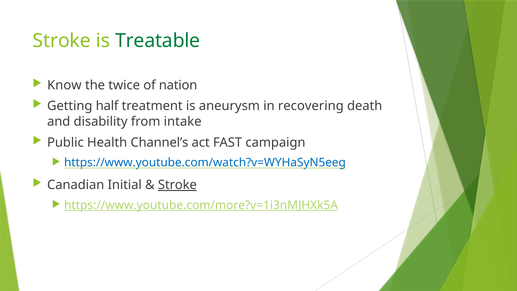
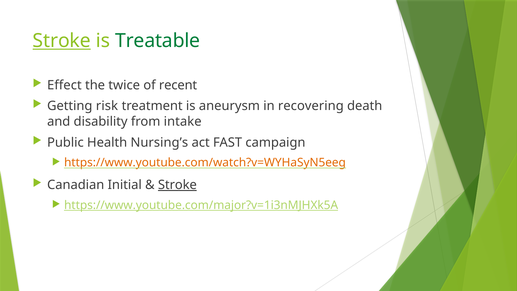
Stroke underline: none -> present (62, 41)
Know: Know -> Effect (64, 85)
nation: nation -> recent (178, 85)
half: half -> risk (107, 106)
Channel’s: Channel’s -> Nursing’s (159, 142)
https://www.youtube.com/watch?v=WYHaSyN5eeg colour: blue -> orange (205, 163)
https://www.youtube.com/more?v=1i3nMJHXk5A: https://www.youtube.com/more?v=1i3nMJHXk5A -> https://www.youtube.com/major?v=1i3nMJHXk5A (201, 205)
